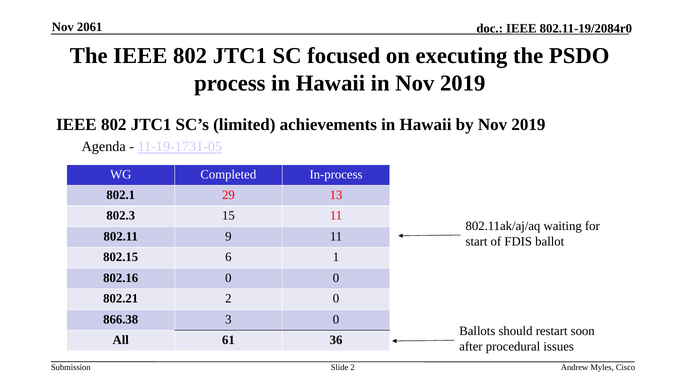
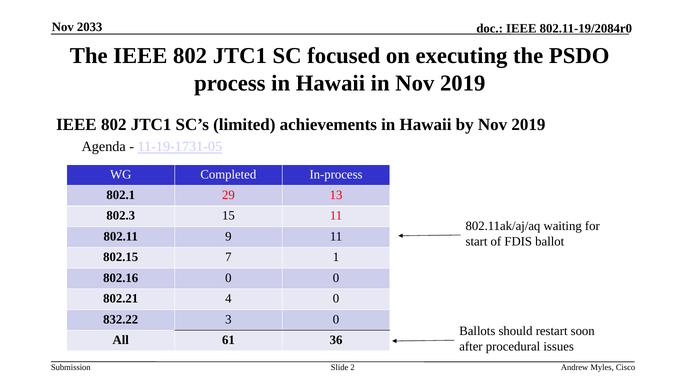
2061: 2061 -> 2033 (90, 27)
6: 6 -> 7 (228, 257)
802.21 2: 2 -> 4 (228, 298)
866.38: 866.38 -> 832.22 (121, 319)
